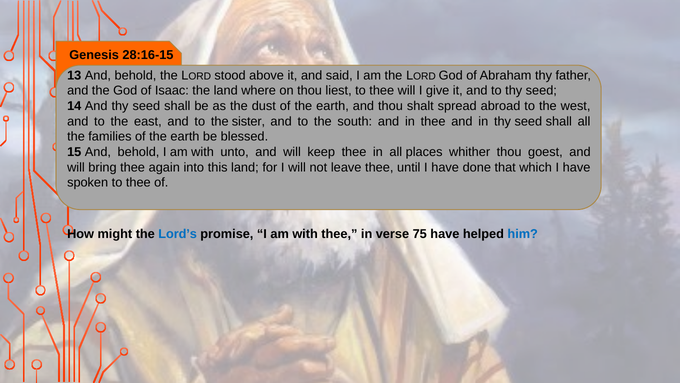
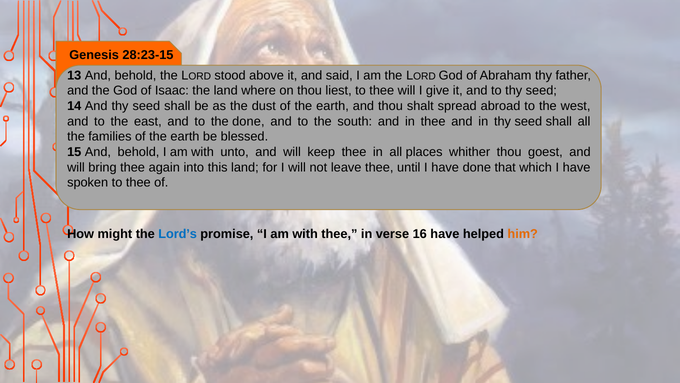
28:16-15: 28:16-15 -> 28:23-15 (148, 55)
the sister: sister -> done (248, 121)
75: 75 -> 16 (420, 234)
him colour: blue -> orange (523, 234)
